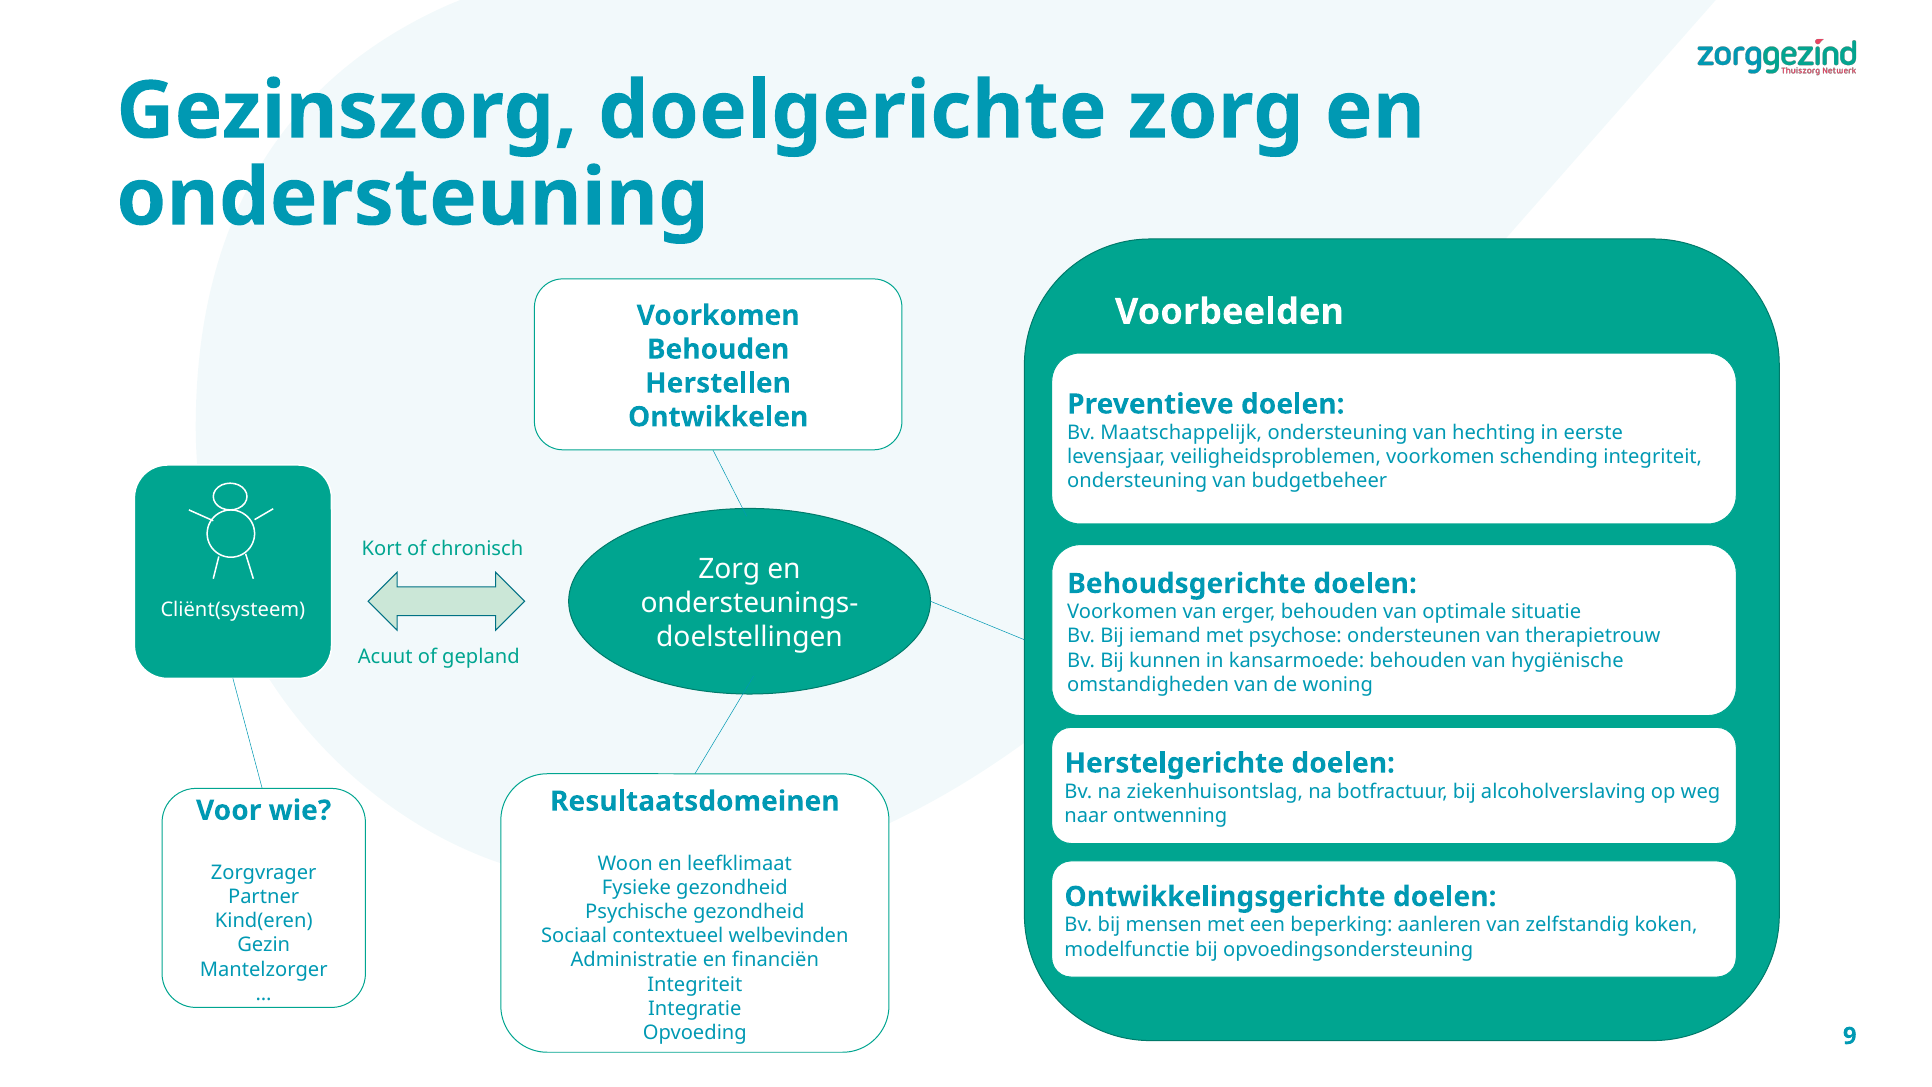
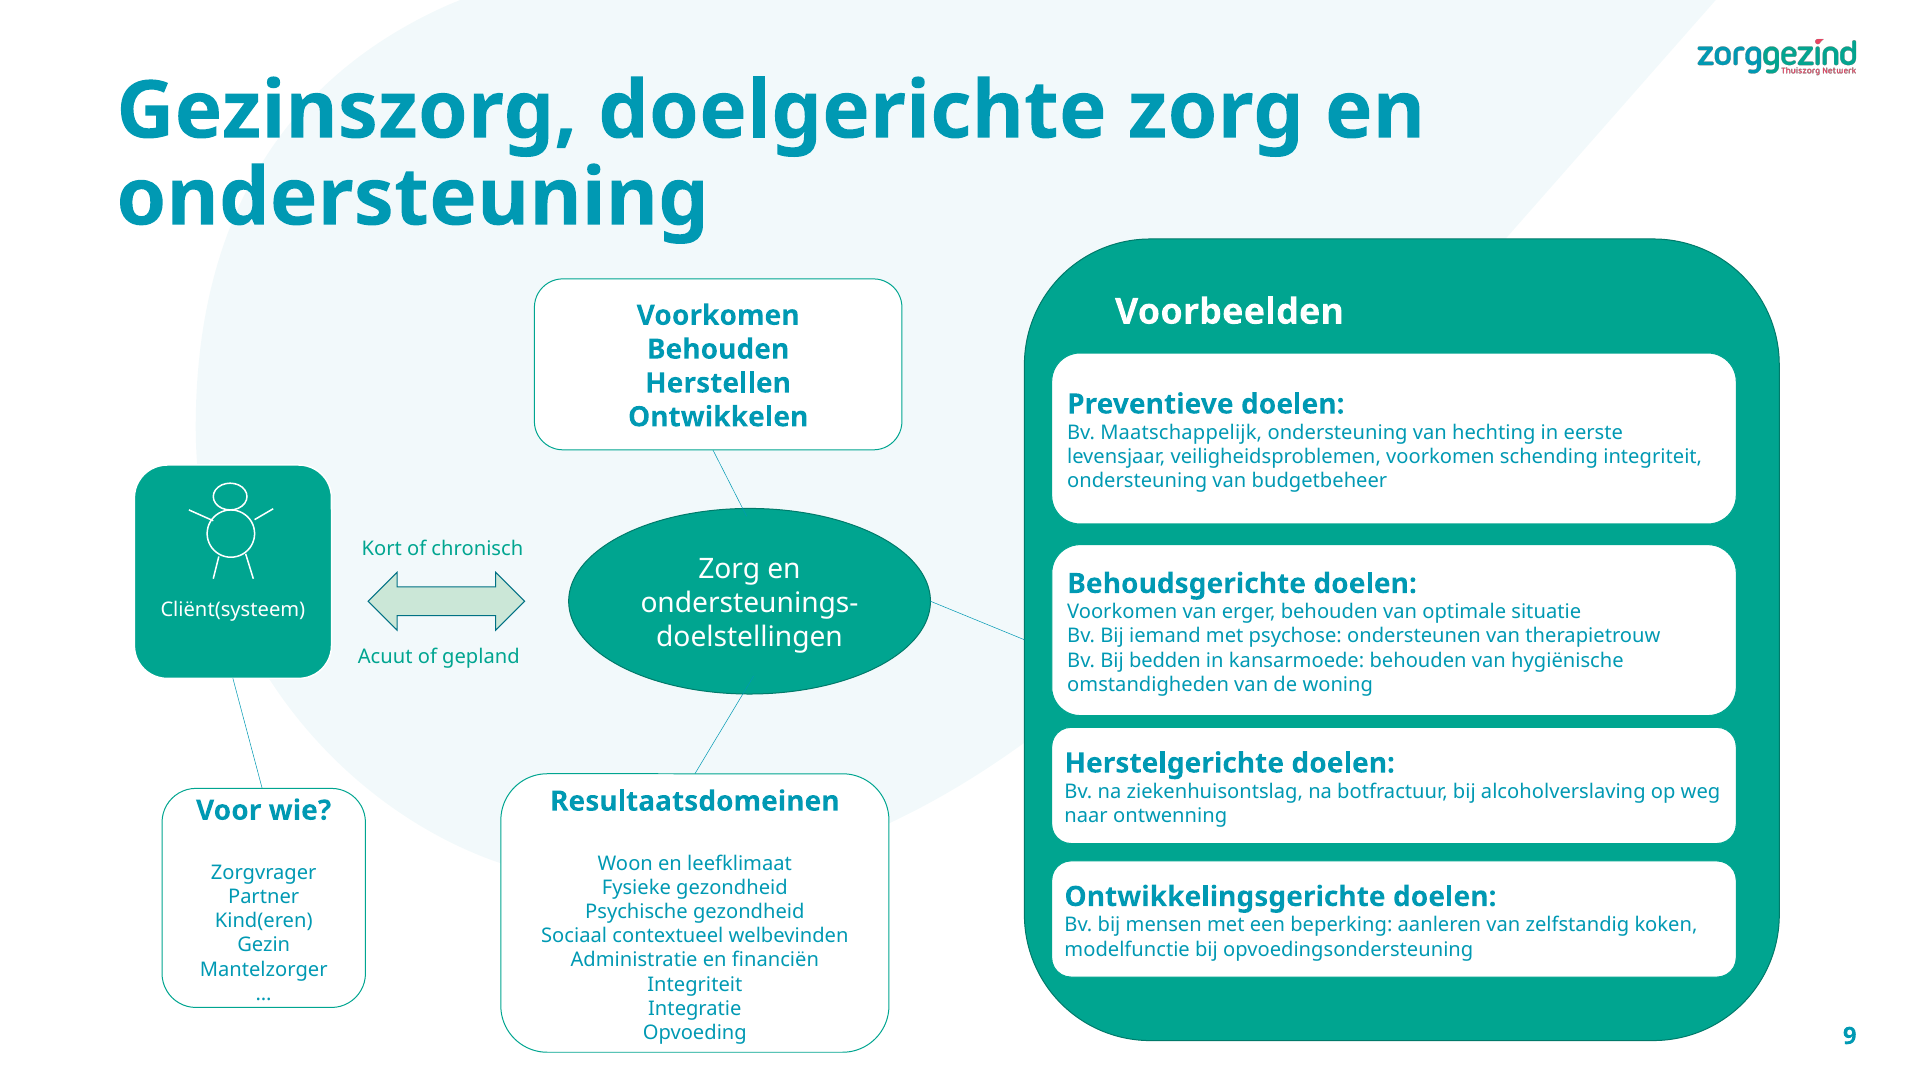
kunnen: kunnen -> bedden (1165, 660)
